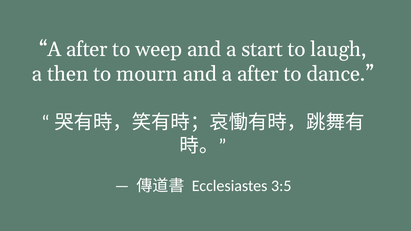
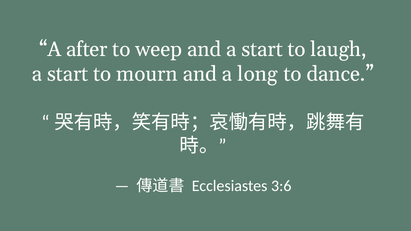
then: then -> start (68, 74)
and a after: after -> long (258, 74)
3:5: 3:5 -> 3:6 (281, 186)
